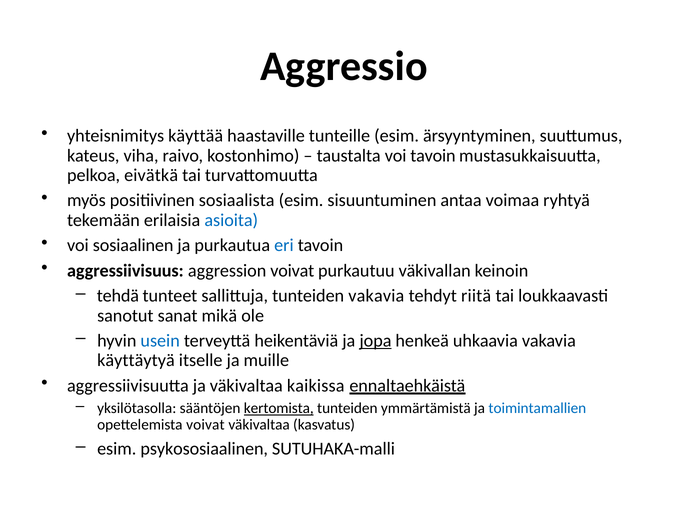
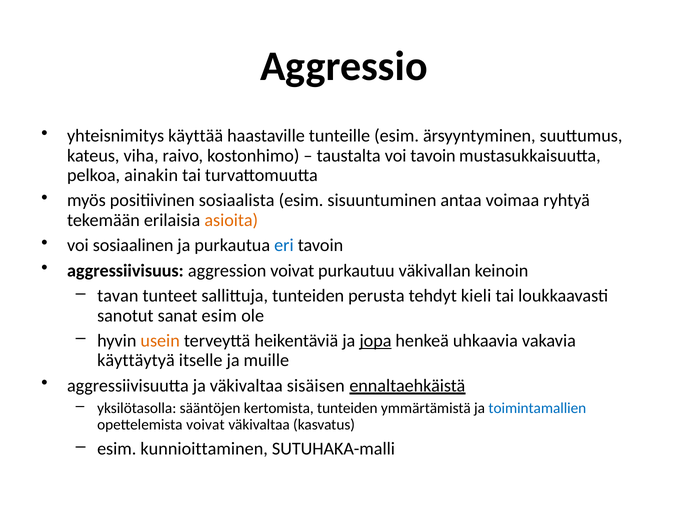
eivätkä: eivätkä -> ainakin (151, 175)
asioita colour: blue -> orange (231, 220)
tehdä: tehdä -> tavan (118, 296)
tunteiden vakavia: vakavia -> perusta (376, 296)
riitä: riitä -> kieli (476, 296)
sanat mikä: mikä -> esim (219, 316)
usein colour: blue -> orange (160, 341)
kaikissa: kaikissa -> sisäisen (316, 386)
kertomista underline: present -> none (279, 408)
psykososiaalinen: psykososiaalinen -> kunnioittaminen (204, 449)
